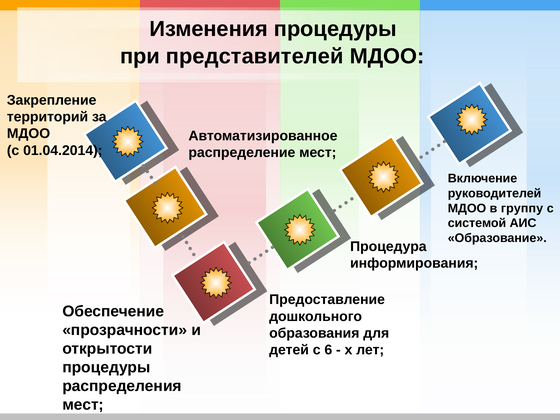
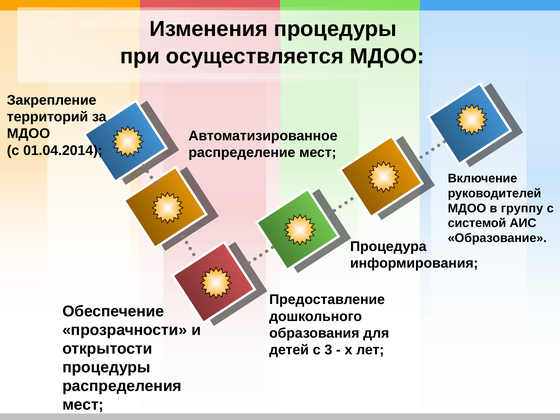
представителей: представителей -> осуществляется (255, 56)
6: 6 -> 3 (328, 350)
